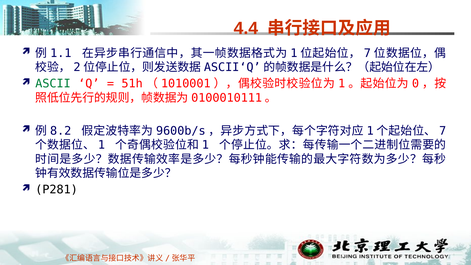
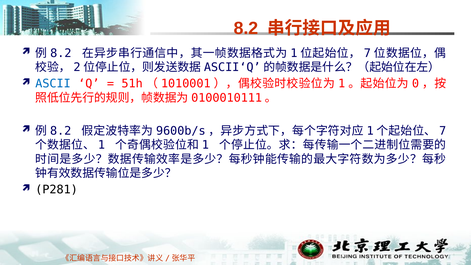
4.4: 4.4 -> 8.2 (246, 28)
1.1: 1.1 -> 8.2 (61, 53)
ASCII colour: green -> blue (53, 84)
